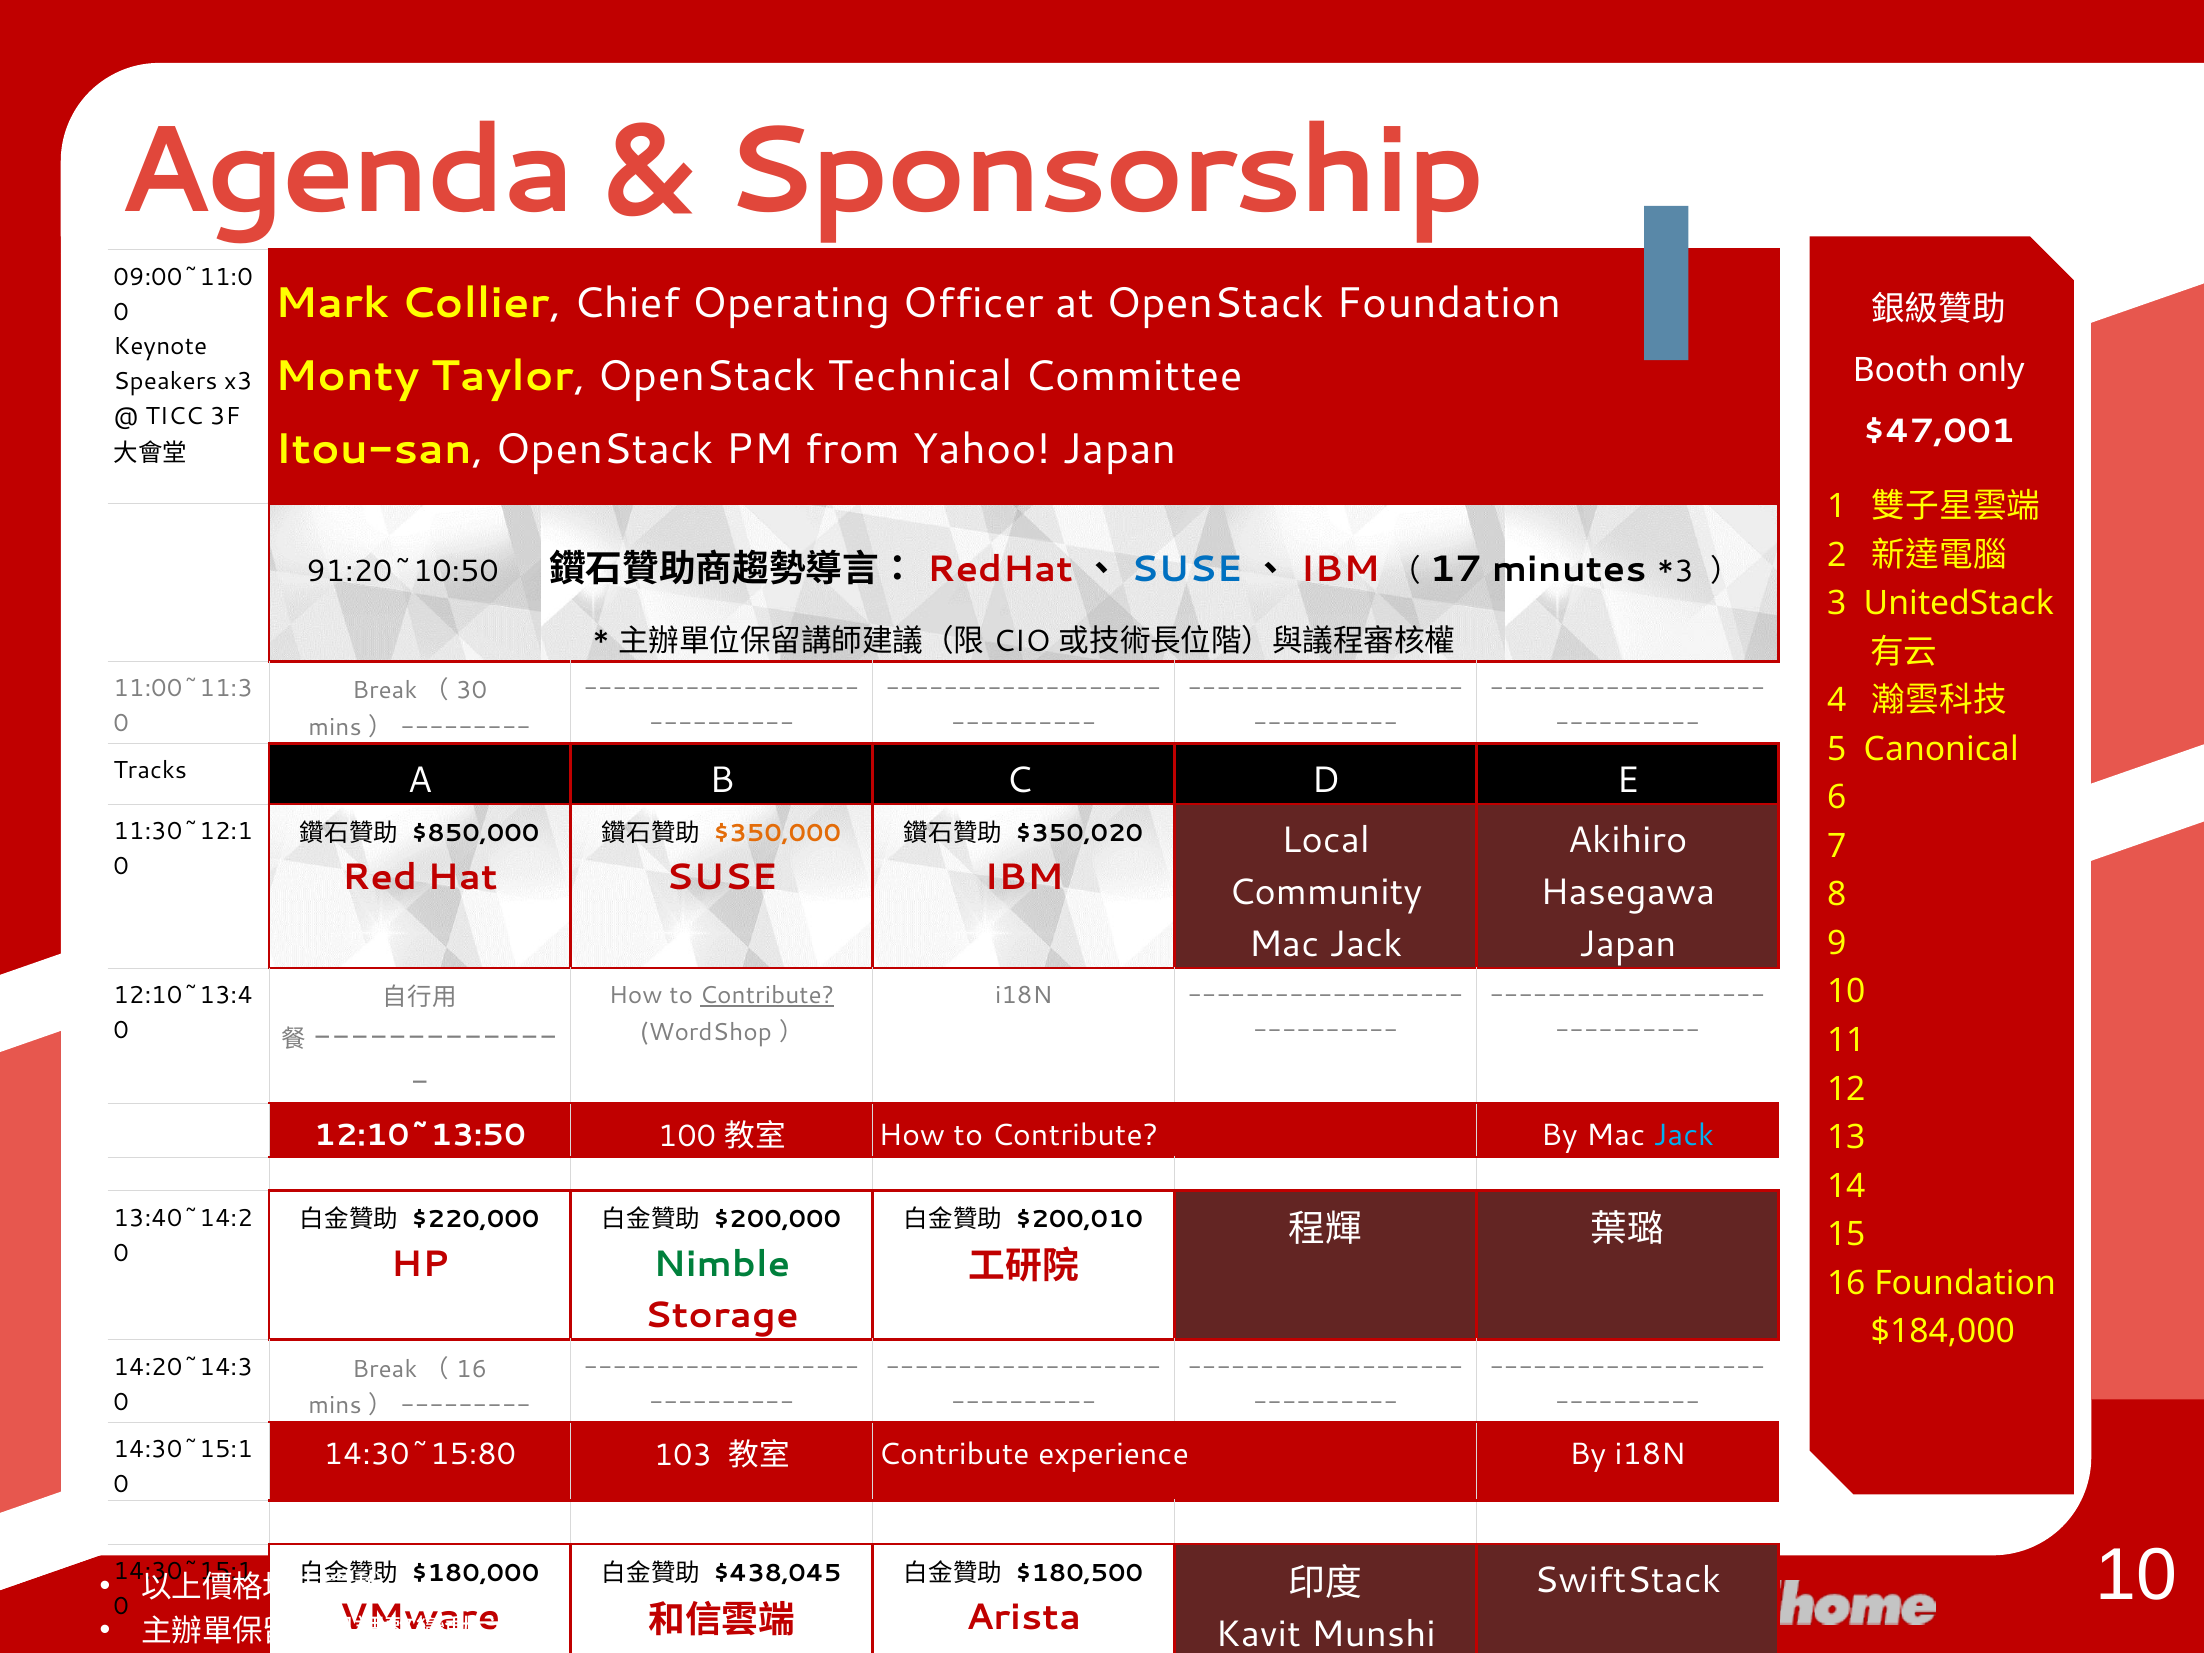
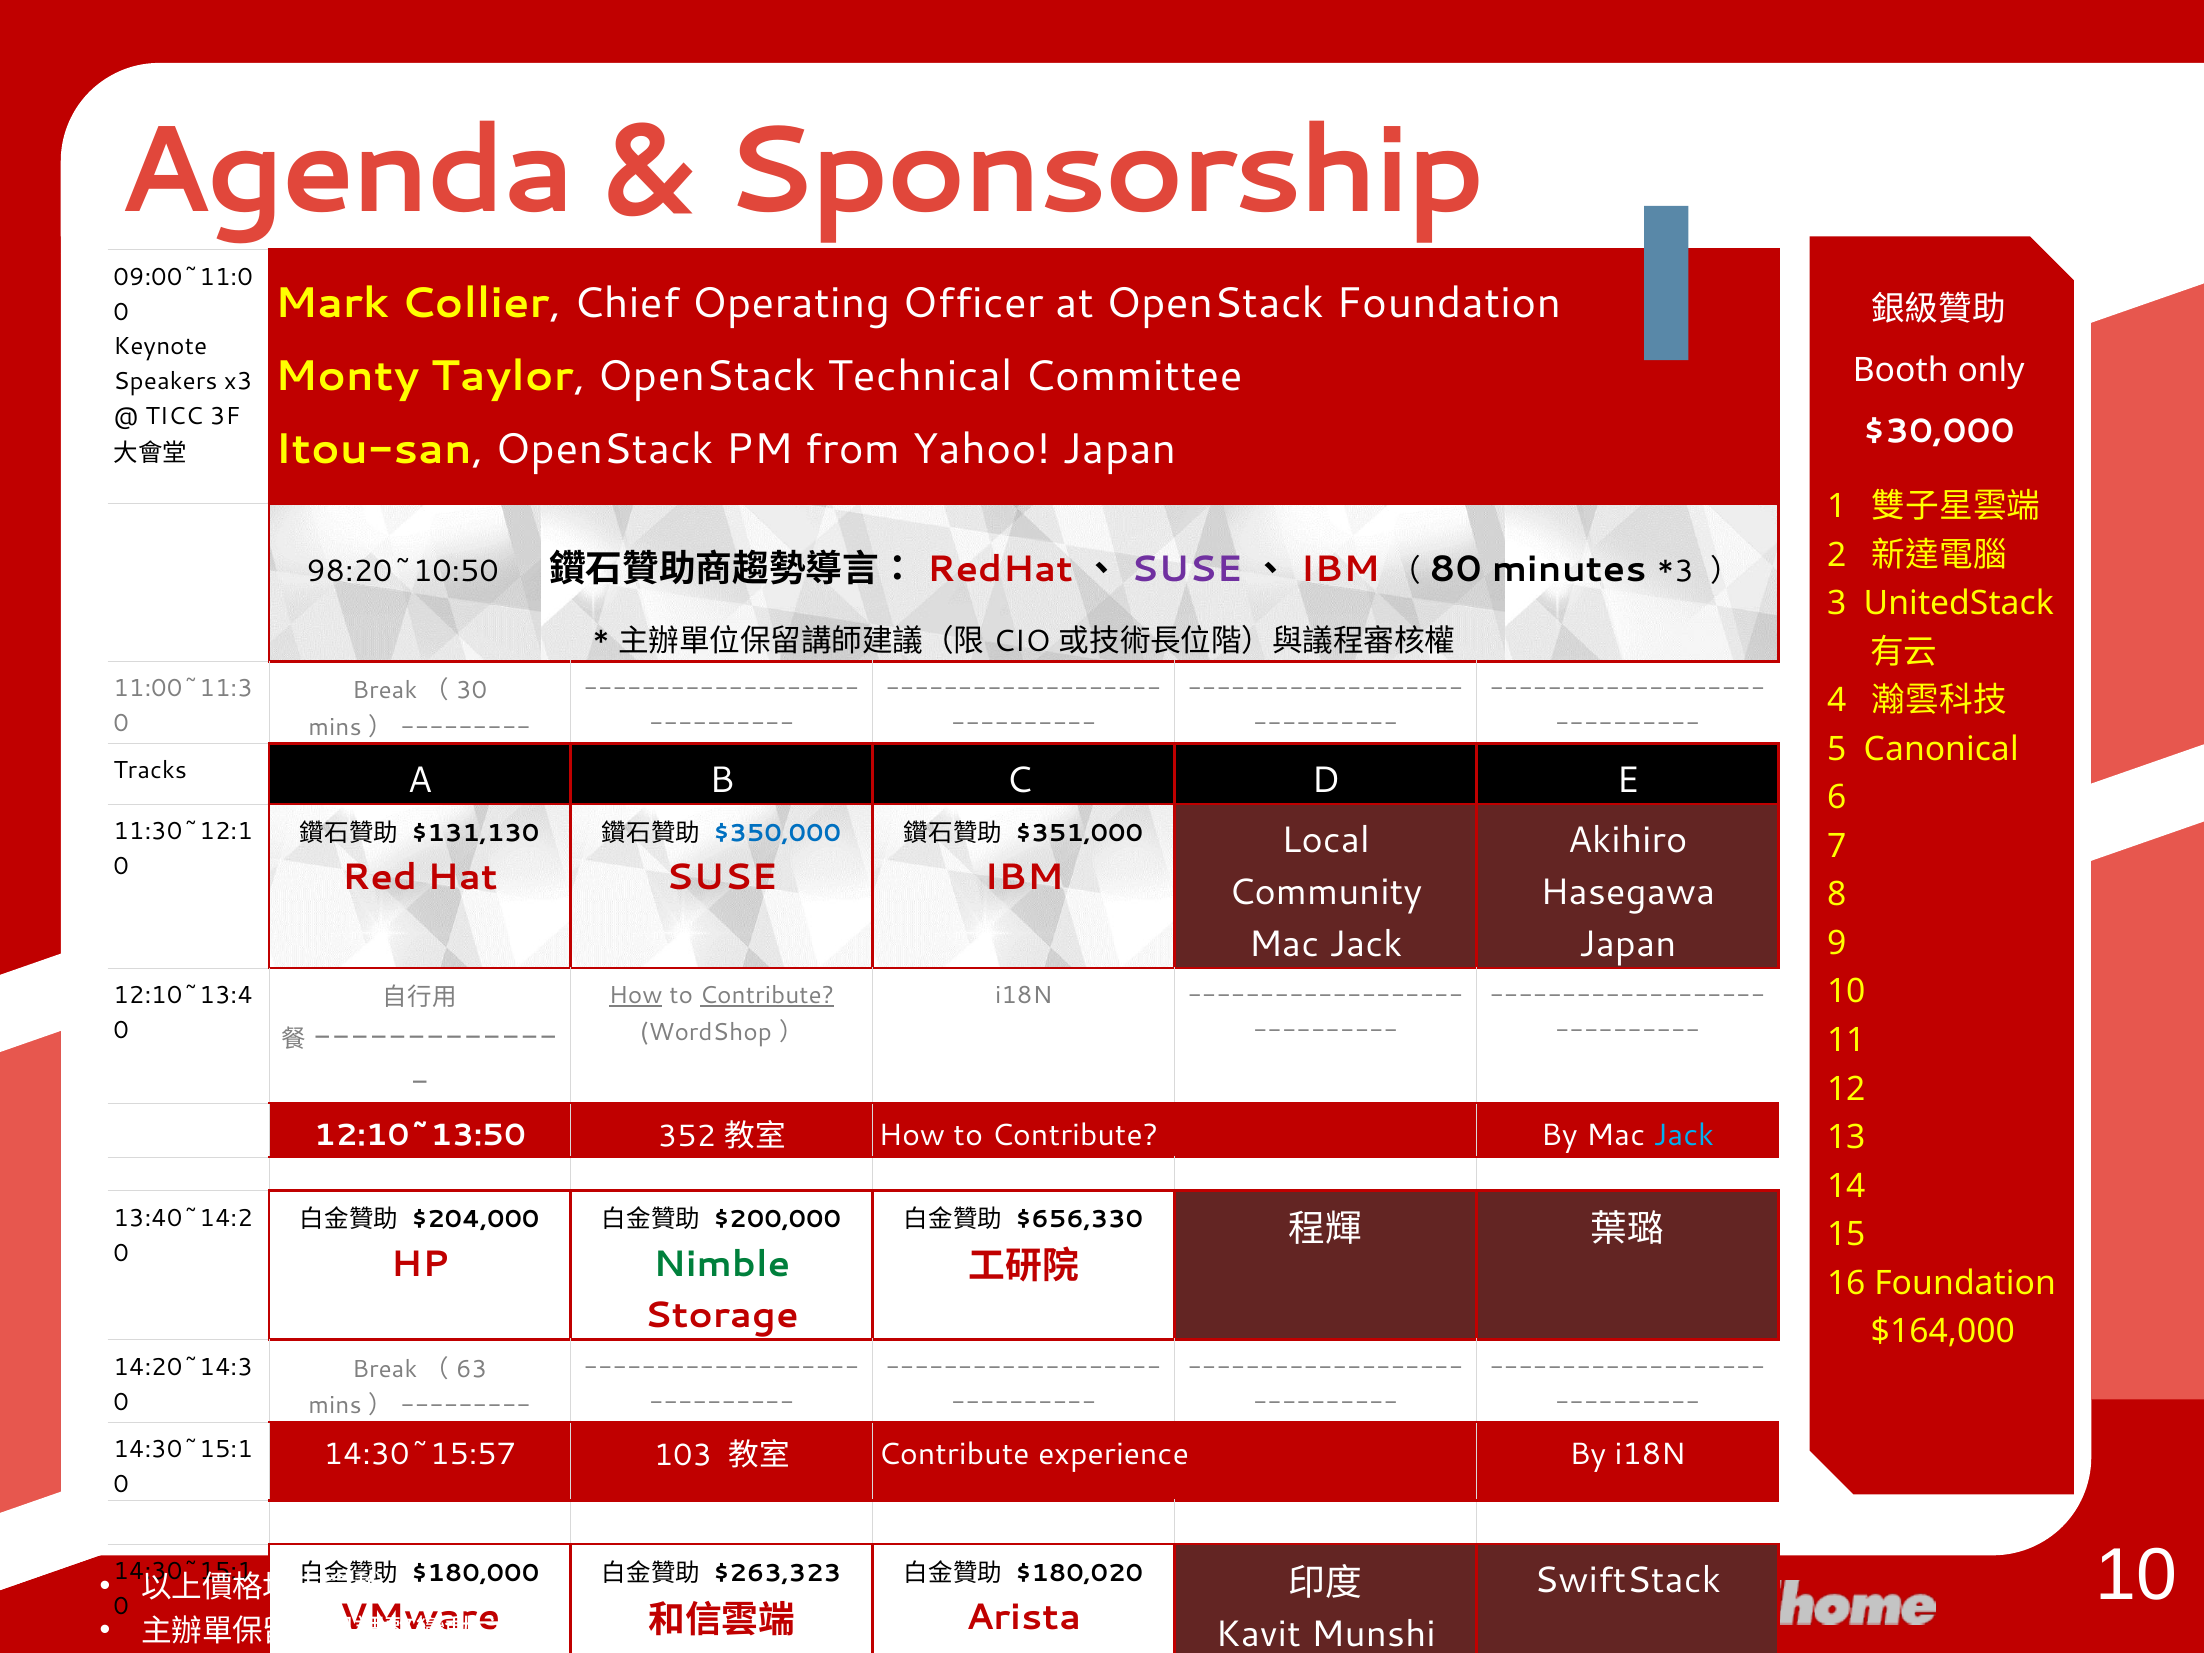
$47,001: $47,001 -> $30,000 (1939, 431)
91:20~10:50: 91:20~10:50 -> 98:20~10:50 (403, 572)
SUSE colour: blue -> purple (1187, 570)
17: 17 -> 80 (1456, 570)
$850,000: $850,000 -> $131,130 (475, 833)
$350,000 colour: orange -> blue (777, 833)
$350,020: $350,020 -> $351,000 (1079, 833)
How underline: none -> present (636, 996)
100: 100 -> 352 (687, 1137)
$220,000: $220,000 -> $204,000 (475, 1220)
$200,010: $200,010 -> $656,330 (1079, 1220)
$184,000: $184,000 -> $164,000 (1943, 1331)
16: 16 -> 63 (472, 1369)
14:30~15:80: 14:30~15:80 -> 14:30~15:57 (420, 1454)
$438,045: $438,045 -> $263,323 (777, 1573)
$180,500: $180,500 -> $180,020 (1079, 1573)
